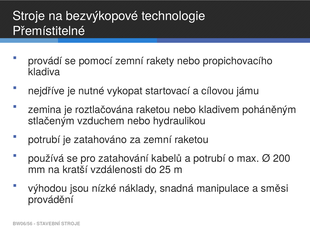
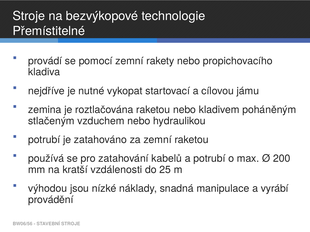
směsi: směsi -> vyrábí (275, 189)
